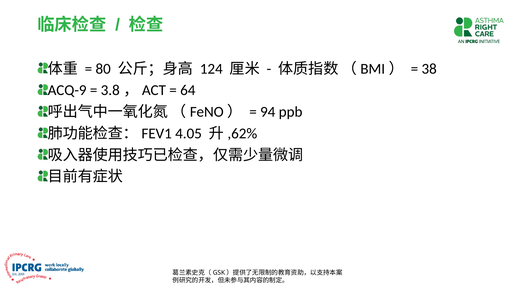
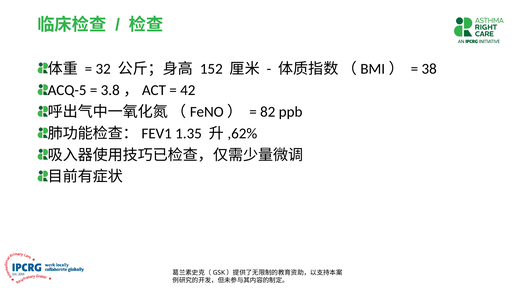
80: 80 -> 32 (103, 69)
124: 124 -> 152 (211, 69)
ACQ-9: ACQ-9 -> ACQ-5 (67, 90)
64: 64 -> 42 (188, 90)
94: 94 -> 82 (268, 112)
4.05: 4.05 -> 1.35 (189, 134)
